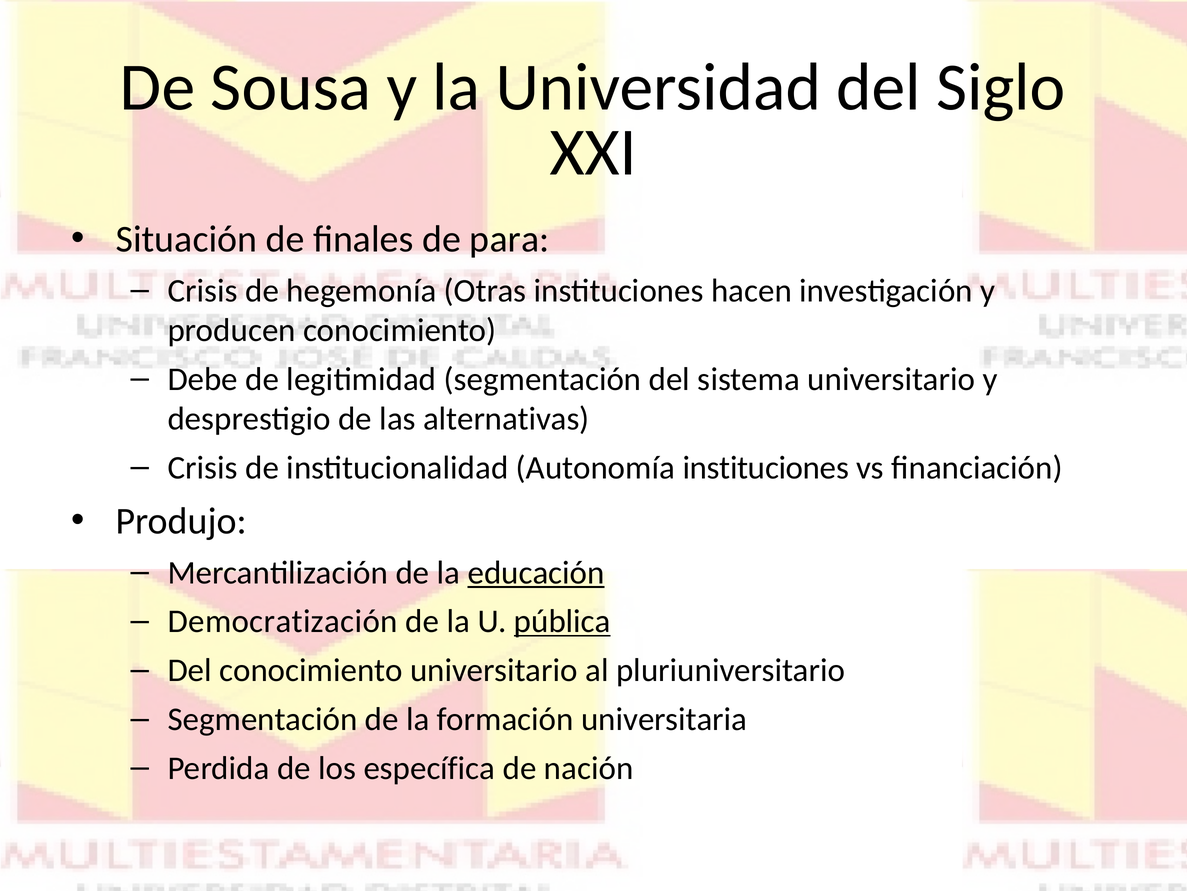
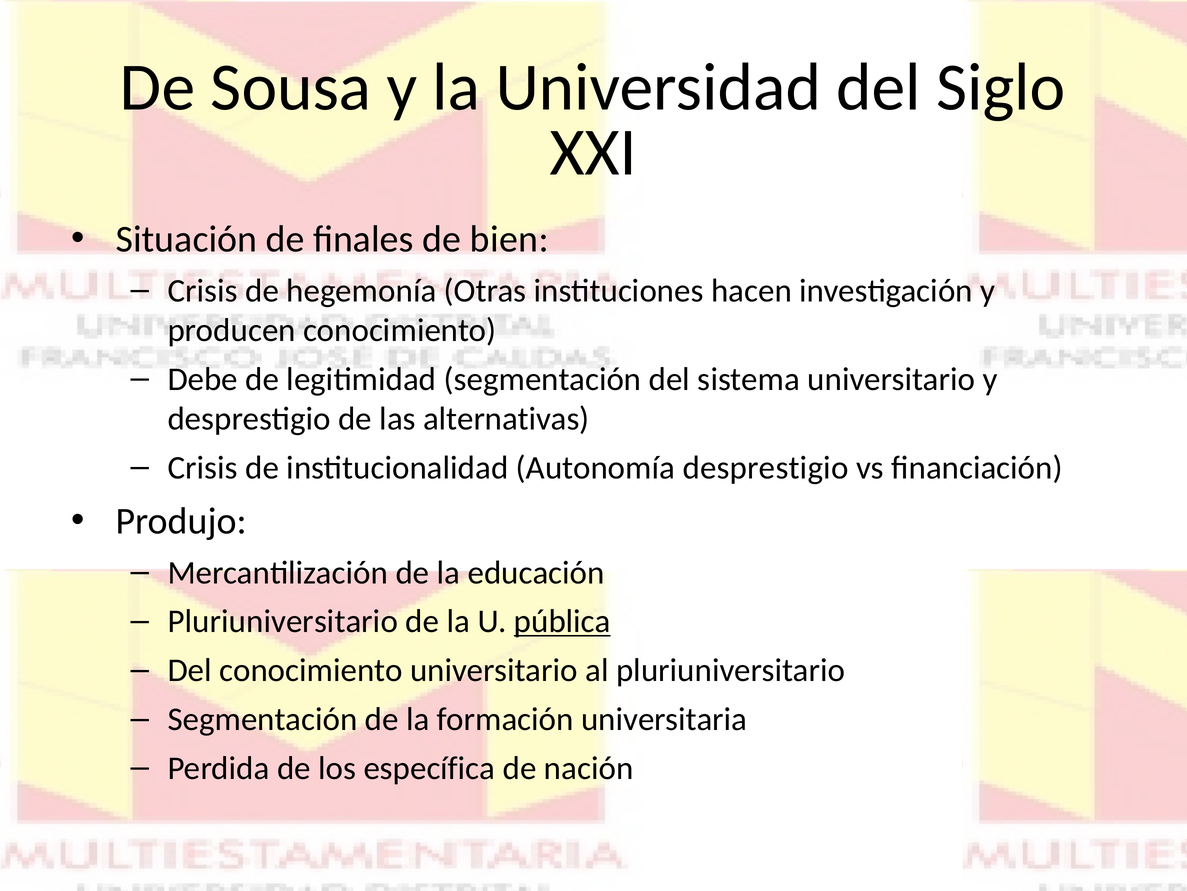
para: para -> bien (509, 239)
Autonomía instituciones: instituciones -> desprestigio (765, 467)
educación underline: present -> none (536, 572)
Democratización: Democratización -> Pluriuniversitario (283, 621)
